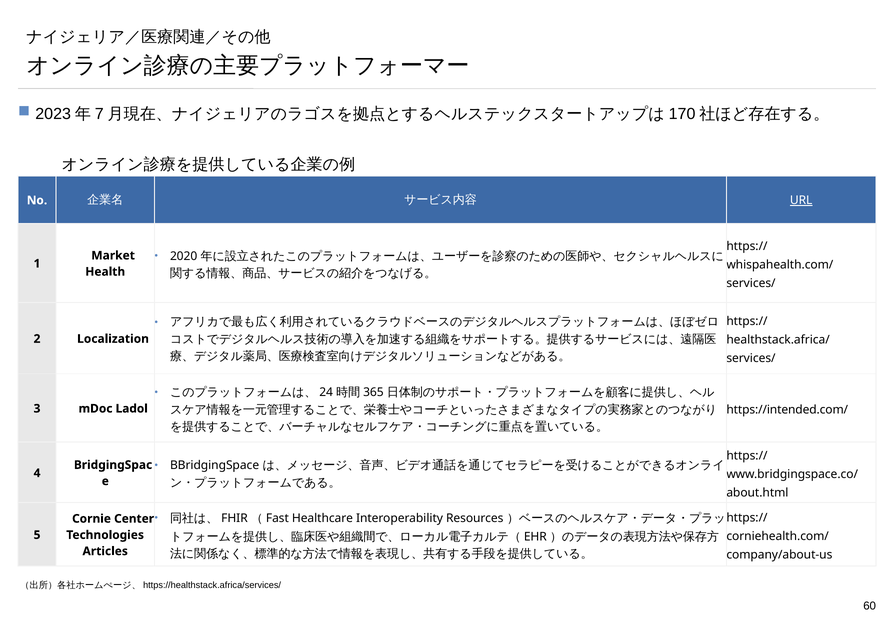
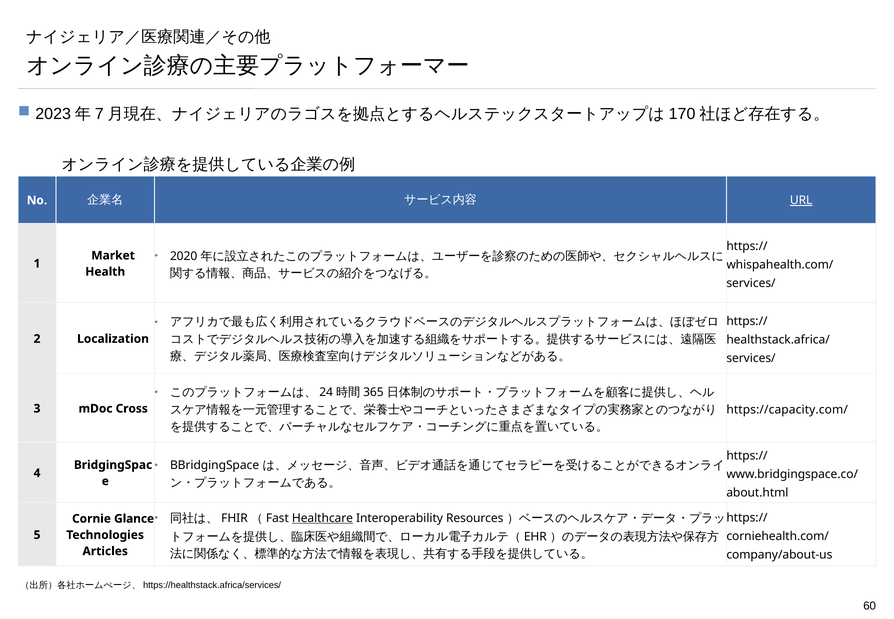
https://intended.com/: https://intended.com/ -> https://capacity.com/ (787, 410)
Ladol: Ladol -> Cross (132, 409)
Healthcare underline: none -> present (322, 518)
Center: Center -> Glance (134, 519)
